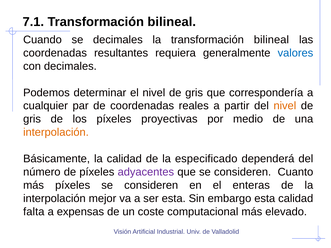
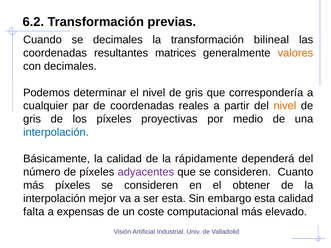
7.1: 7.1 -> 6.2 (33, 22)
bilineal: bilineal -> previas (172, 22)
requiera: requiera -> matrices (176, 53)
valores colour: blue -> orange (295, 53)
interpolación colour: orange -> blue (56, 132)
especificado: especificado -> rápidamente (206, 159)
enteras: enteras -> obtener (251, 185)
